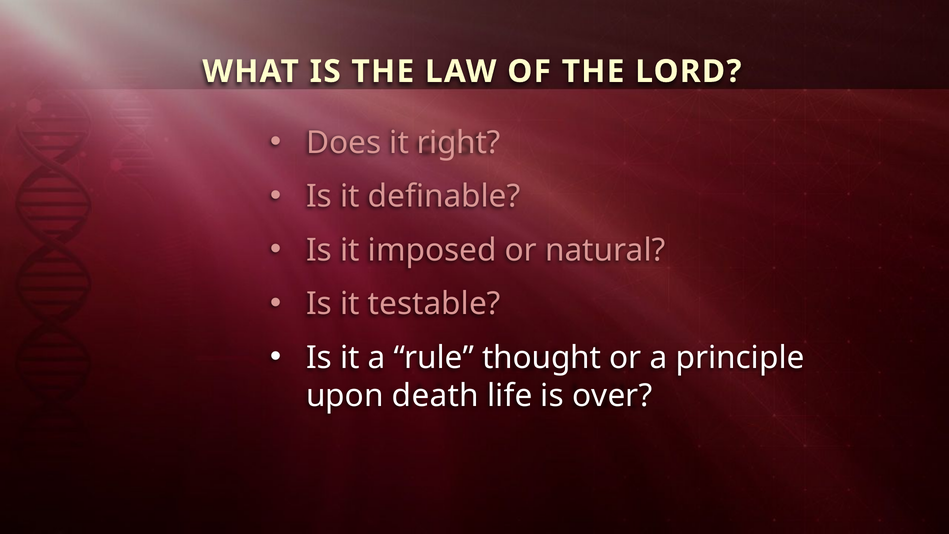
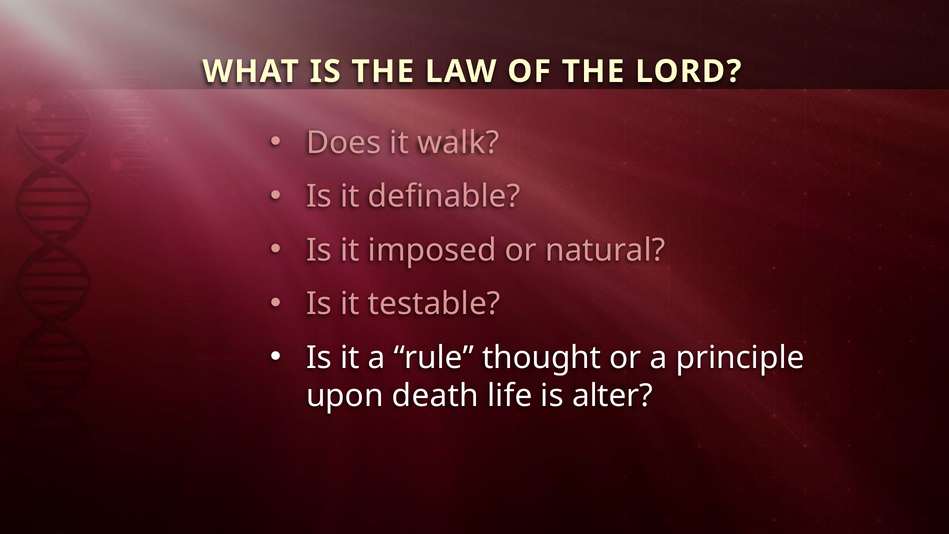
right: right -> walk (458, 143)
over: over -> alter (612, 396)
